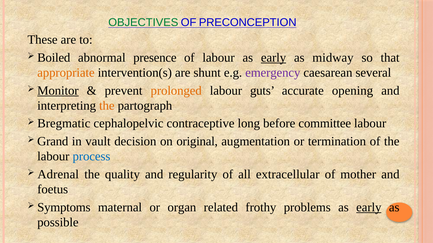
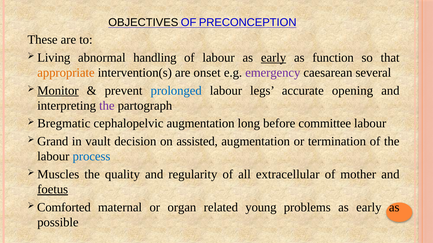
OBJECTIVES colour: green -> black (143, 23)
Boiled: Boiled -> Living (54, 58)
presence: presence -> handling (155, 58)
midway: midway -> function (333, 58)
shunt: shunt -> onset (207, 73)
prolonged colour: orange -> blue (176, 91)
guts: guts -> legs (262, 91)
the colour: orange -> purple (107, 106)
cephalopelvic contraceptive: contraceptive -> augmentation (201, 124)
original: original -> assisted (197, 142)
Adrenal: Adrenal -> Muscles (58, 175)
foetus underline: none -> present (53, 190)
Symptoms: Symptoms -> Comforted (64, 208)
frothy: frothy -> young (261, 208)
early underline: present -> none (369, 208)
